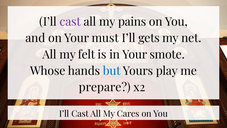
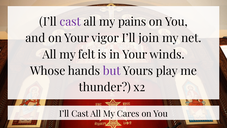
must: must -> vigor (105, 38)
gets: gets -> join (149, 38)
smote: smote -> winds (167, 54)
but colour: blue -> purple (112, 71)
prepare: prepare -> thunder (105, 87)
